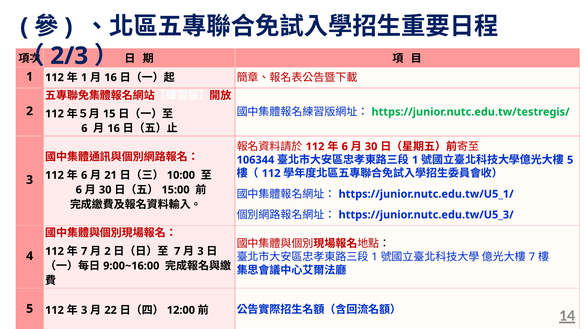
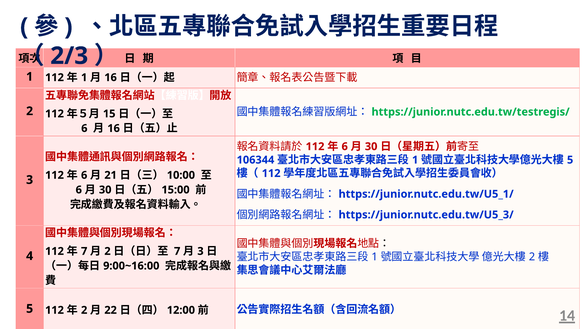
7: 7 -> 2 (532, 257)
3: 3 -> 2 (84, 310)
